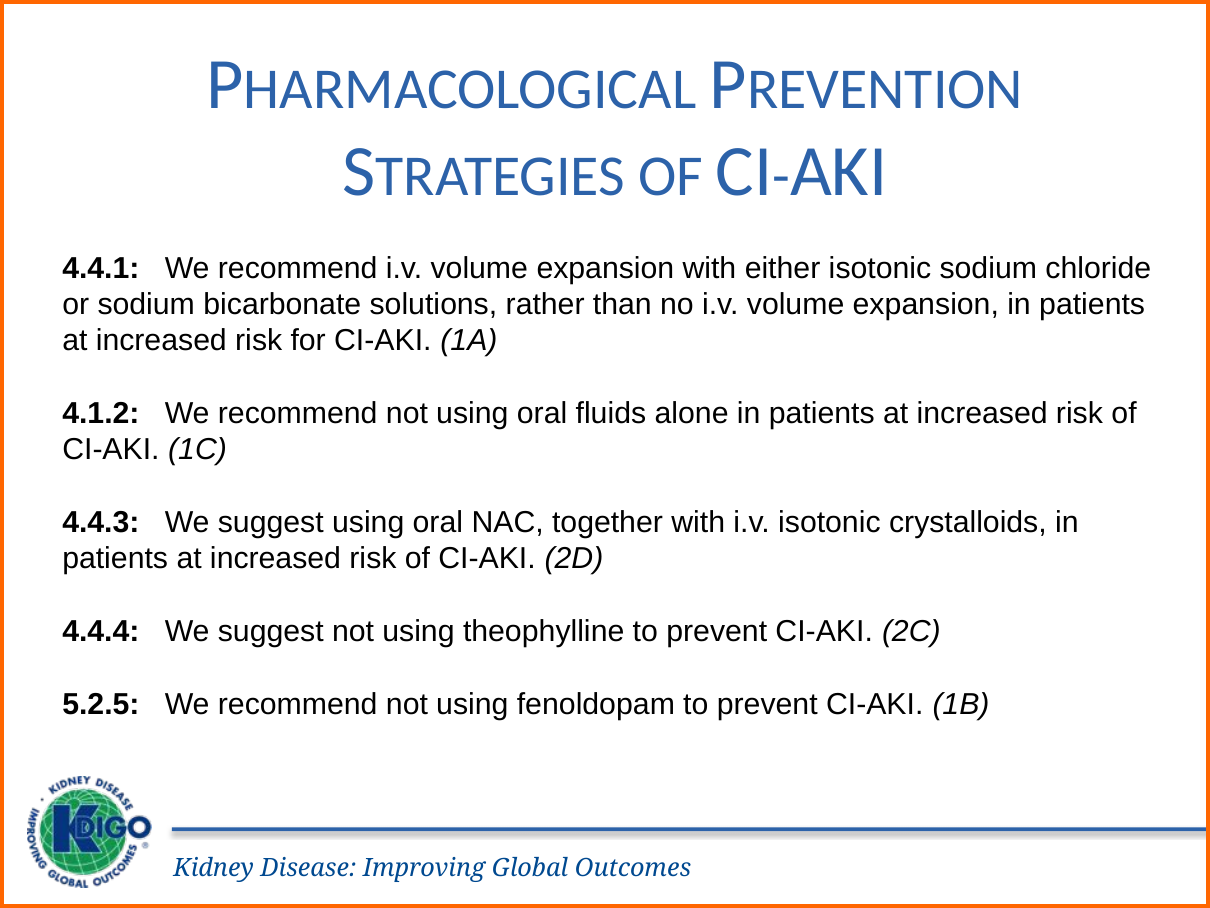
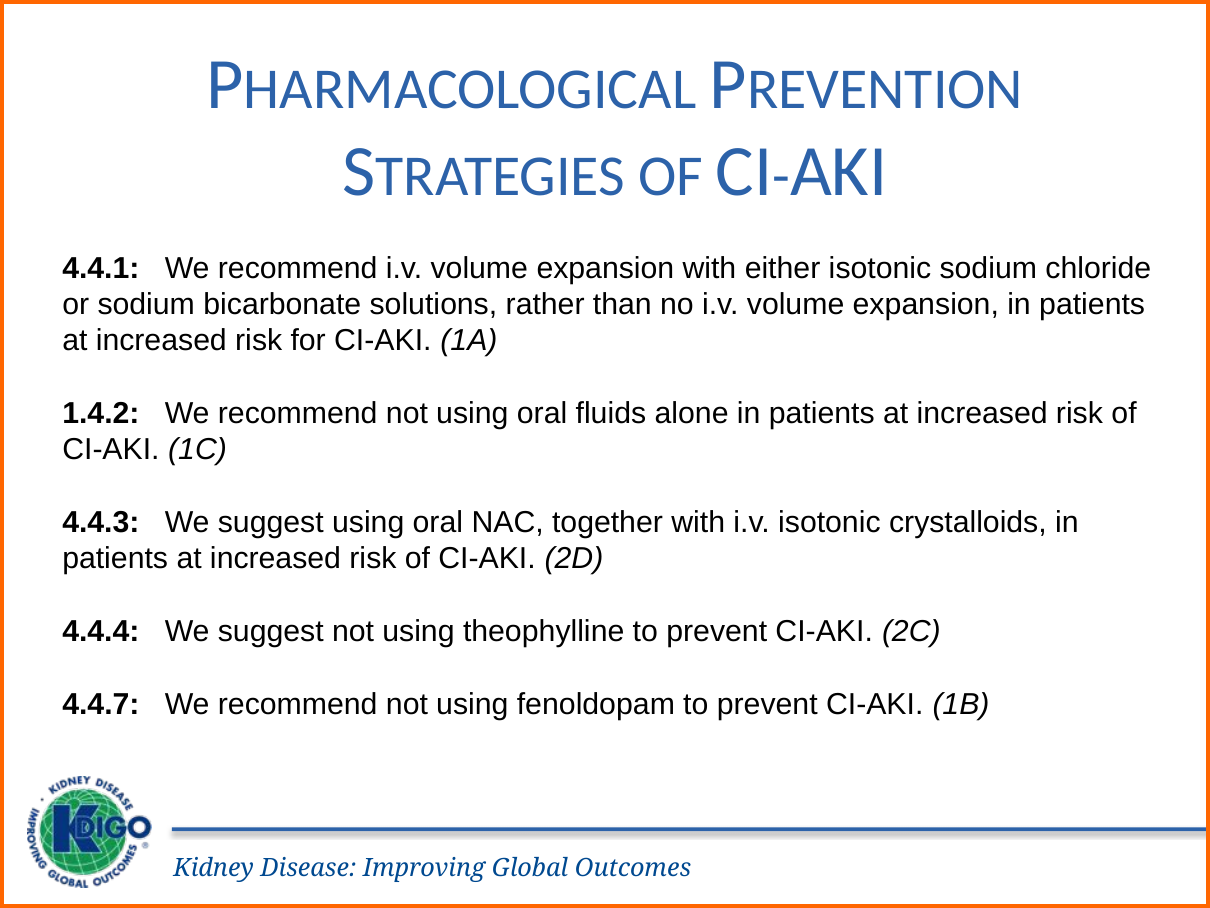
4.1.2: 4.1.2 -> 1.4.2 (101, 413)
5.2.5: 5.2.5 -> 4.4.7 (101, 704)
